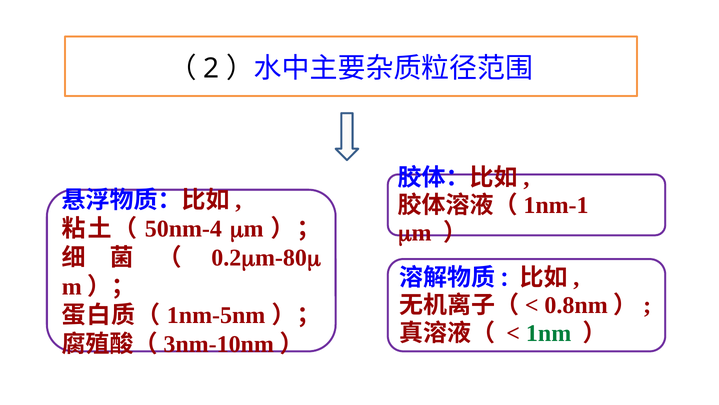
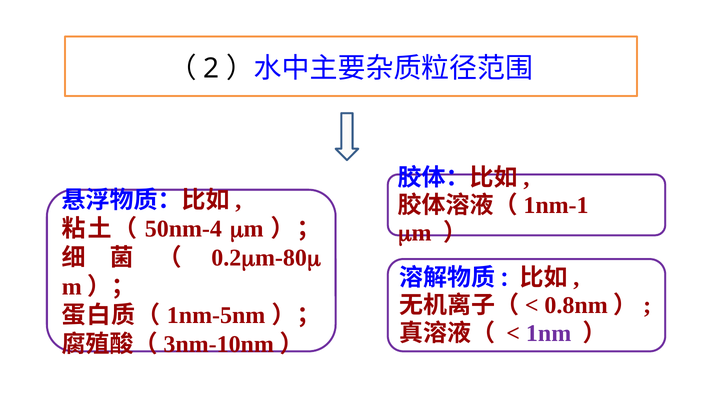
1nm colour: green -> purple (549, 333)
